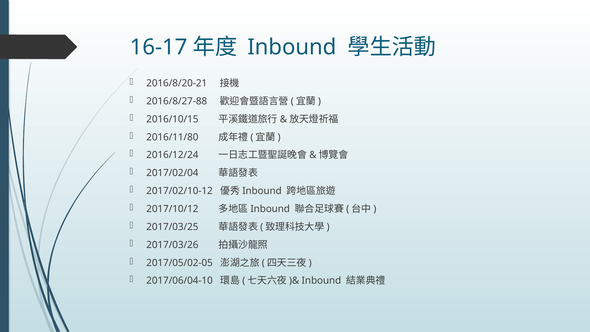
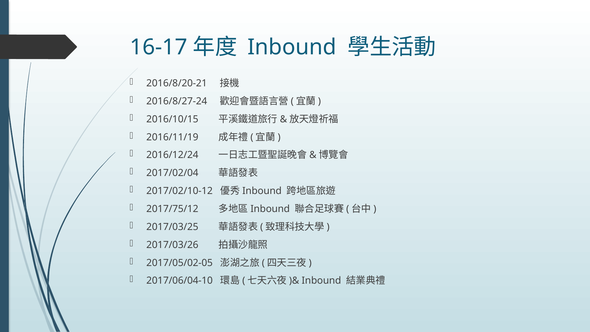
2016/8/27-88: 2016/8/27-88 -> 2016/8/27-24 (177, 101)
2016/11/80: 2016/11/80 -> 2016/11/19 (172, 137)
2017/10/12: 2017/10/12 -> 2017/75/12 (172, 209)
